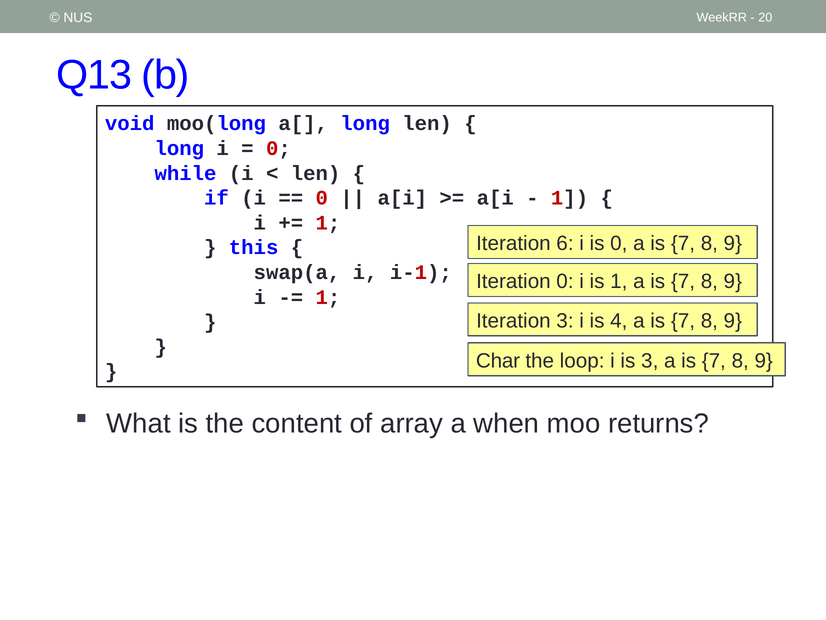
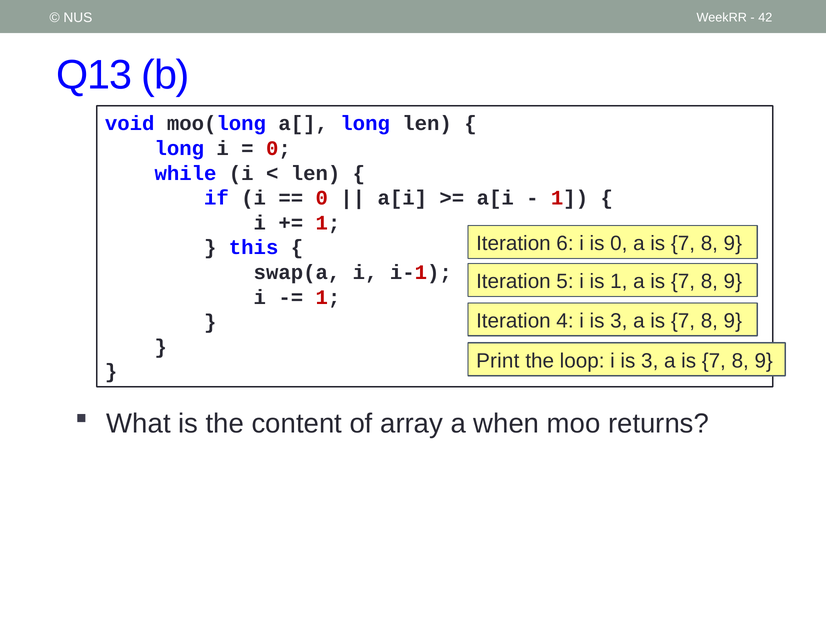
20: 20 -> 42 (765, 17)
Iteration 0: 0 -> 5 (565, 281)
Iteration 3: 3 -> 4 (565, 321)
4: 4 -> 3 (619, 321)
Char: Char -> Print (498, 360)
